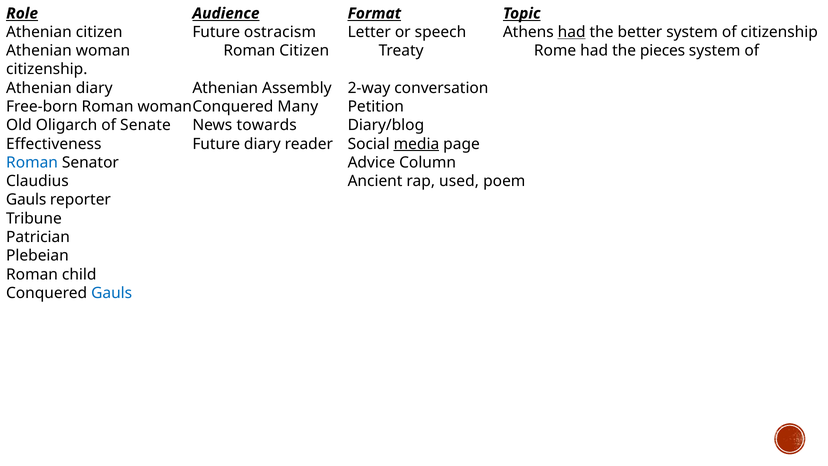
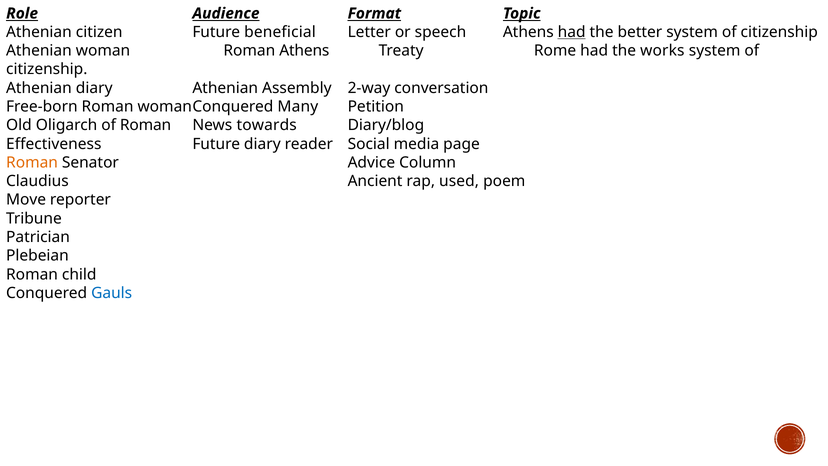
ostracism: ostracism -> beneficial (280, 32)
Roman Citizen: Citizen -> Athens (304, 51)
pieces: pieces -> works (662, 51)
of Senate: Senate -> Roman (146, 125)
media underline: present -> none (416, 144)
Roman colour: blue -> orange (32, 162)
Gauls: Gauls -> Move (26, 200)
